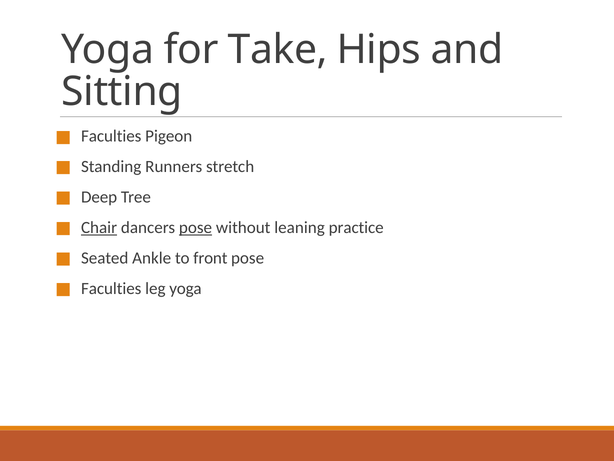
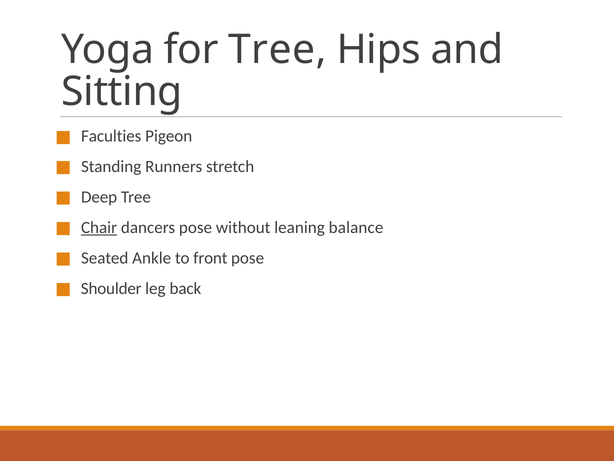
for Take: Take -> Tree (277, 50)
pose underline: present -> none (196, 227)
practice: practice -> balance (356, 227)
Faculties: Faculties -> Shoulder (111, 288)
leg yoga: yoga -> back (185, 288)
